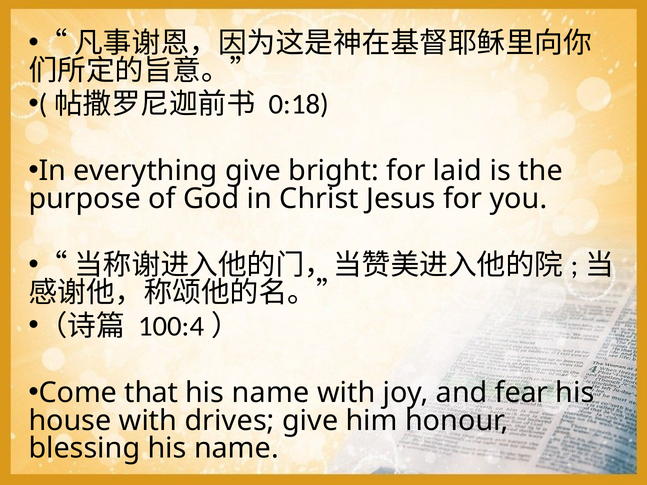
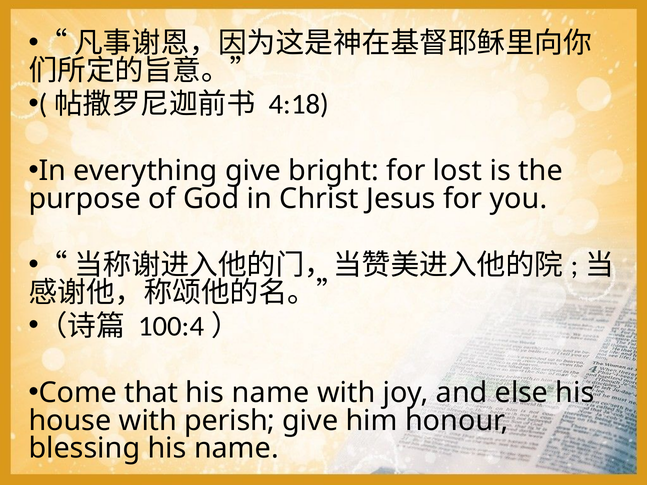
0:18: 0:18 -> 4:18 (299, 104)
laid: laid -> lost (457, 171)
fear: fear -> else (522, 393)
drives: drives -> perish (230, 421)
